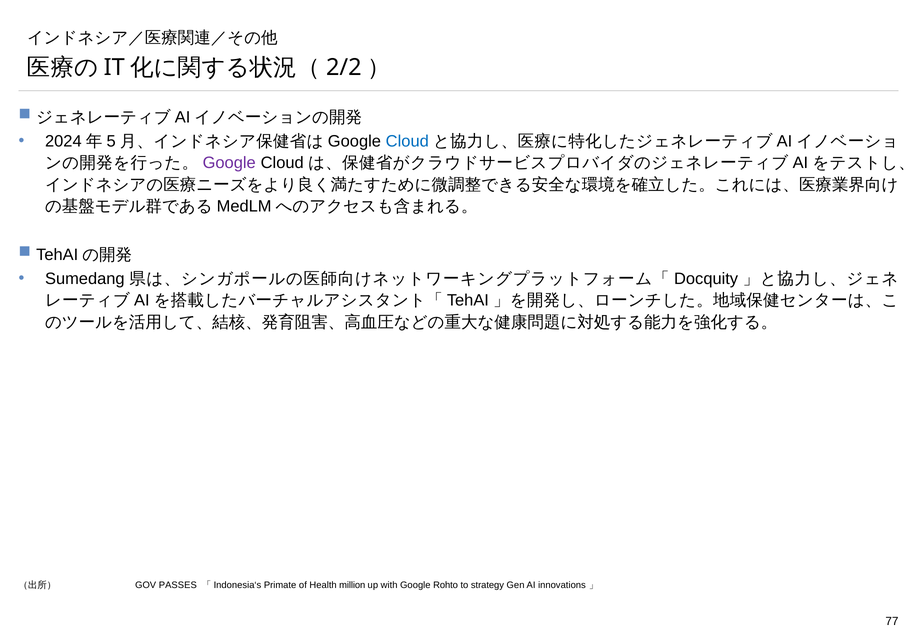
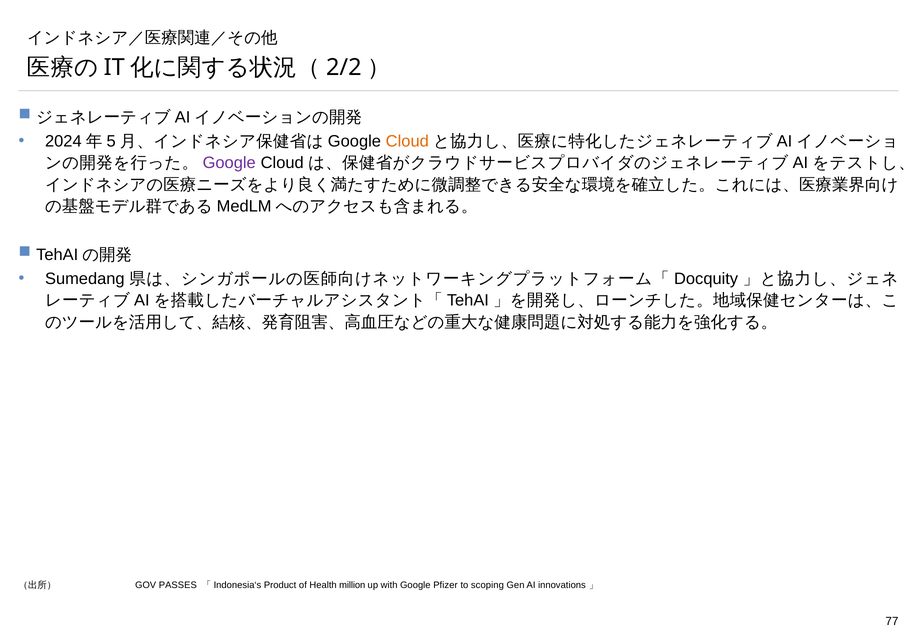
Cloud colour: blue -> orange (407, 141)
Primate: Primate -> Product (280, 585)
Rohto: Rohto -> Pfizer (445, 585)
strategy: strategy -> scoping (487, 585)
